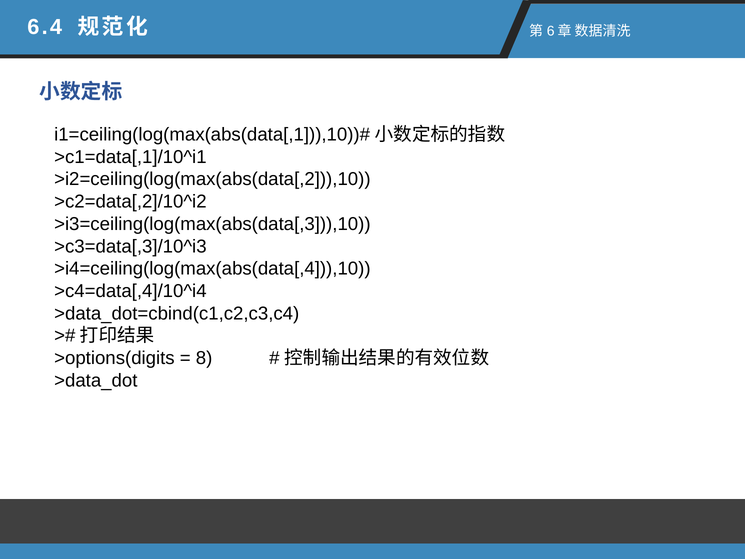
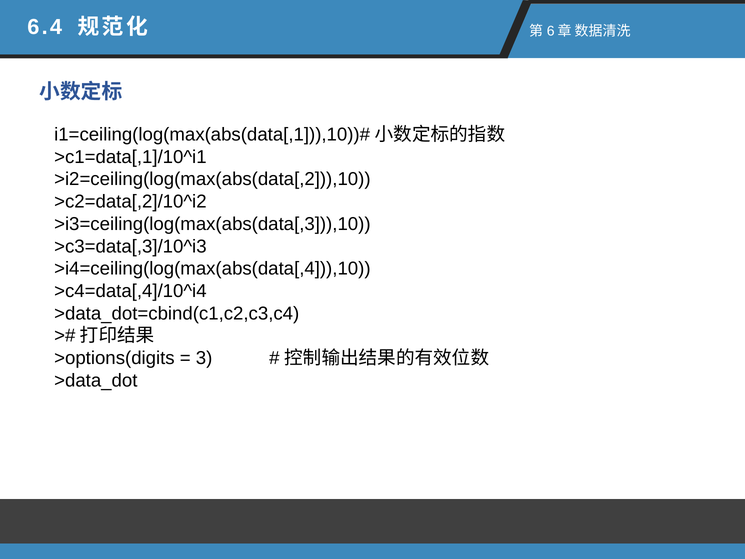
8: 8 -> 3 (204, 358)
